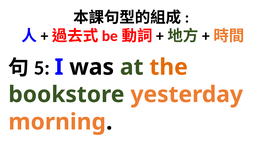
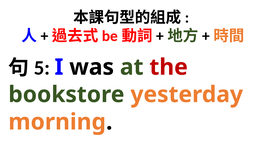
the colour: orange -> red (169, 67)
